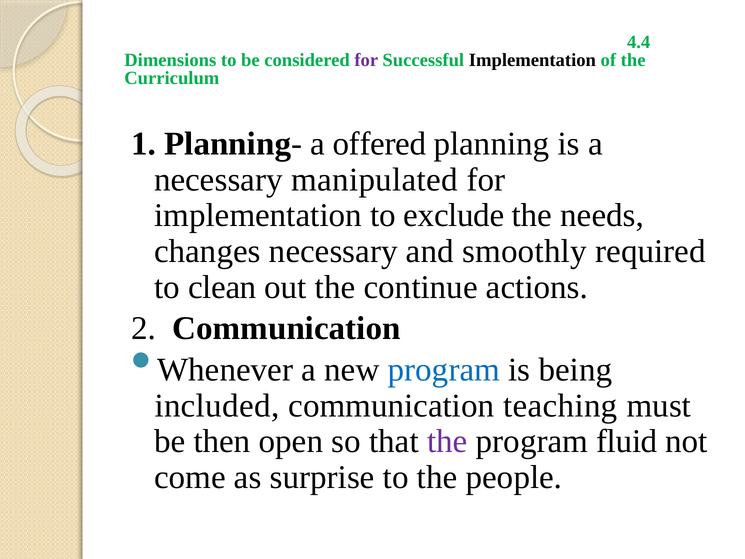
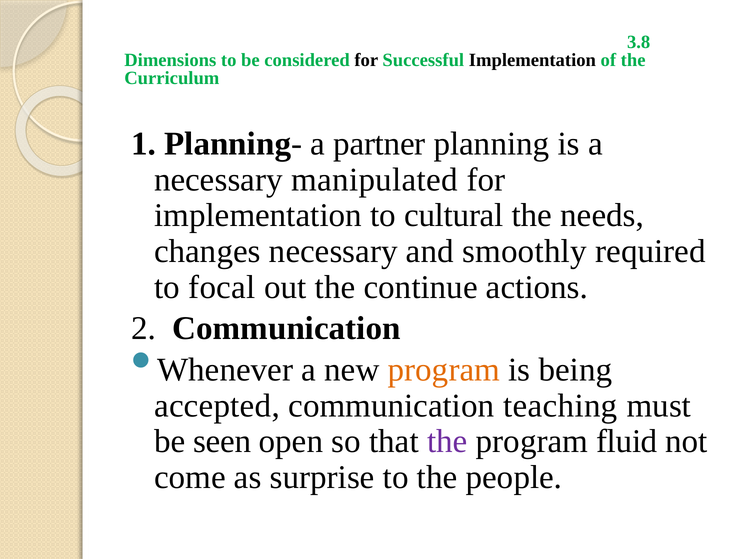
4.4: 4.4 -> 3.8 (639, 42)
for colour: purple -> black (366, 60)
offered: offered -> partner (379, 144)
exclude: exclude -> cultural (454, 215)
clean: clean -> focal (222, 287)
program colour: blue -> orange (444, 370)
included: included -> accepted (217, 405)
then: then -> seen (222, 441)
